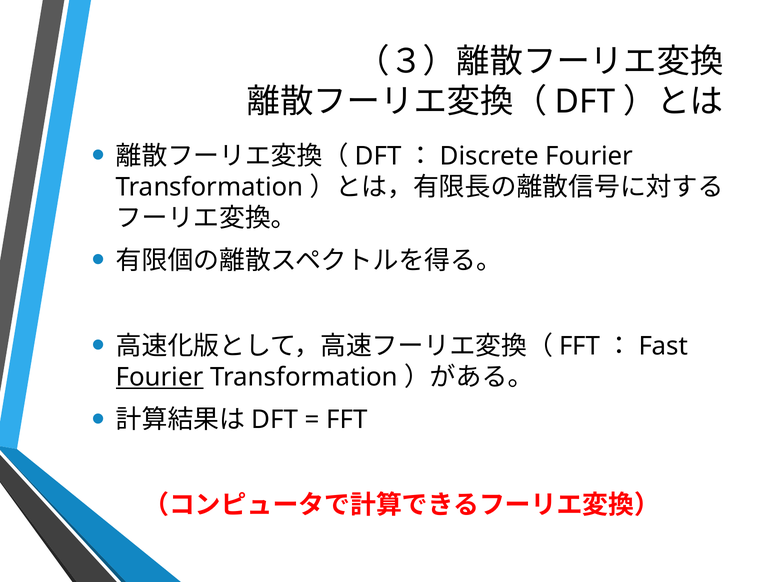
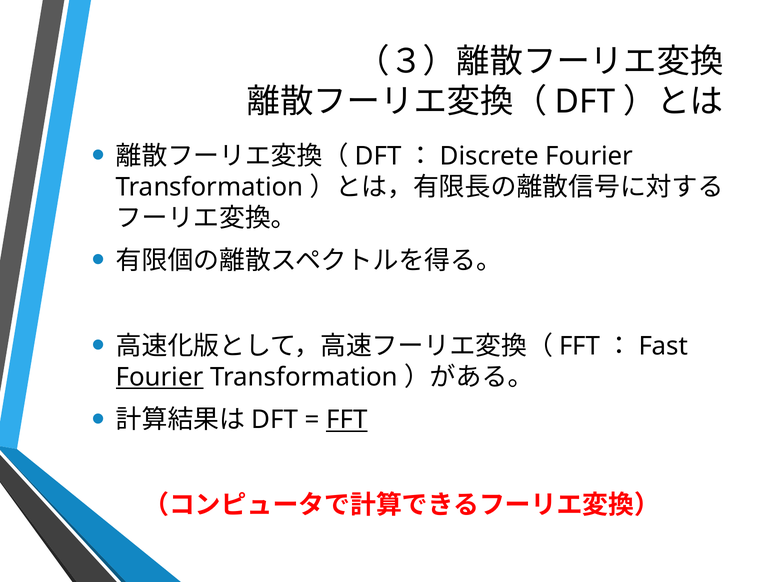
FFT underline: none -> present (347, 420)
